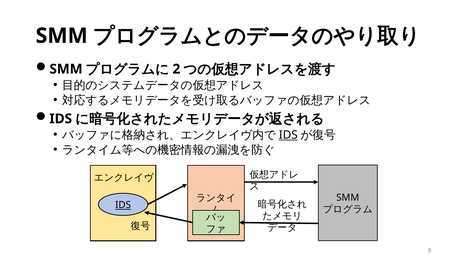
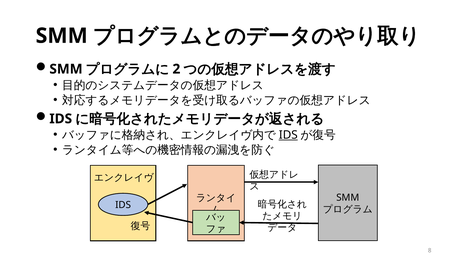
IDS underline: present -> none (123, 205)
